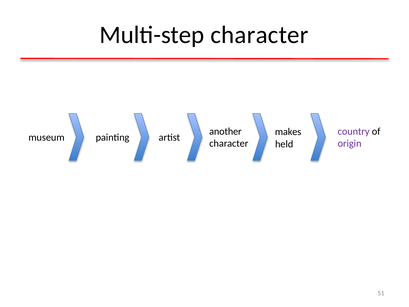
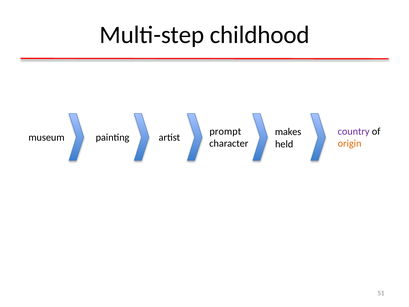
Multi-step character: character -> childhood (260, 35)
another: another -> prompt (225, 131)
origin colour: purple -> orange (350, 143)
